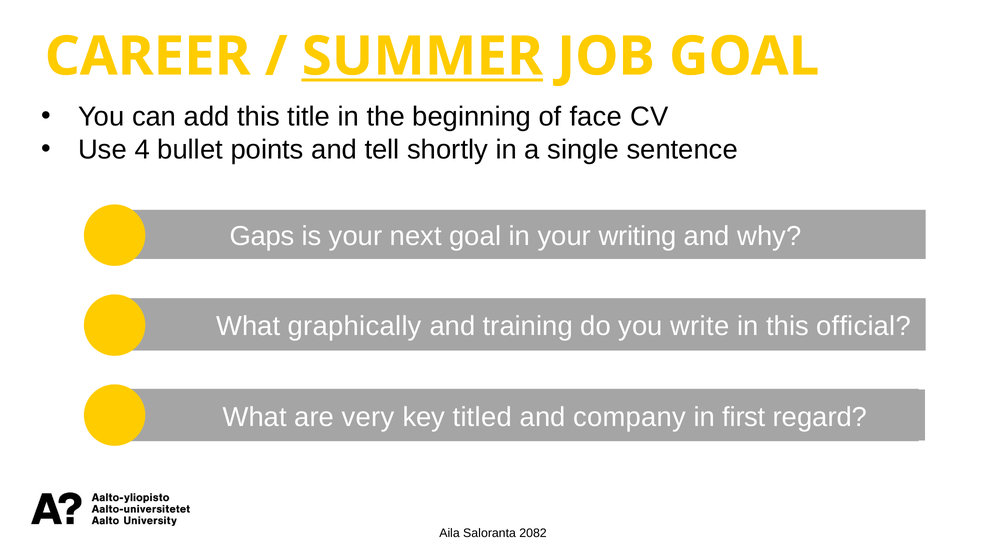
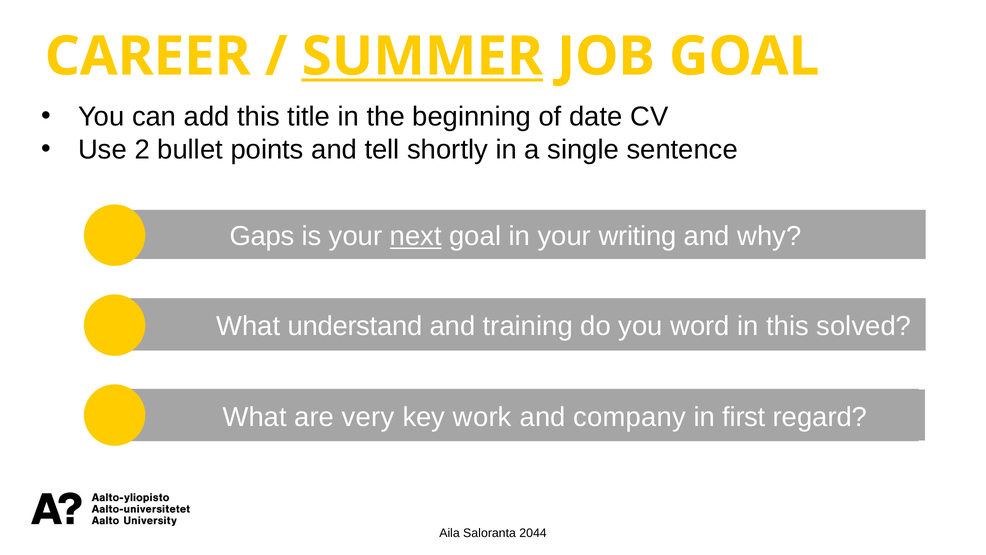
face: face -> date (596, 117)
4: 4 -> 2 (142, 149)
next underline: none -> present (416, 236)
graphically: graphically -> understand (355, 326)
write: write -> word (700, 326)
official: official -> solved (864, 326)
titled: titled -> work (482, 417)
2082: 2082 -> 2044 (533, 533)
